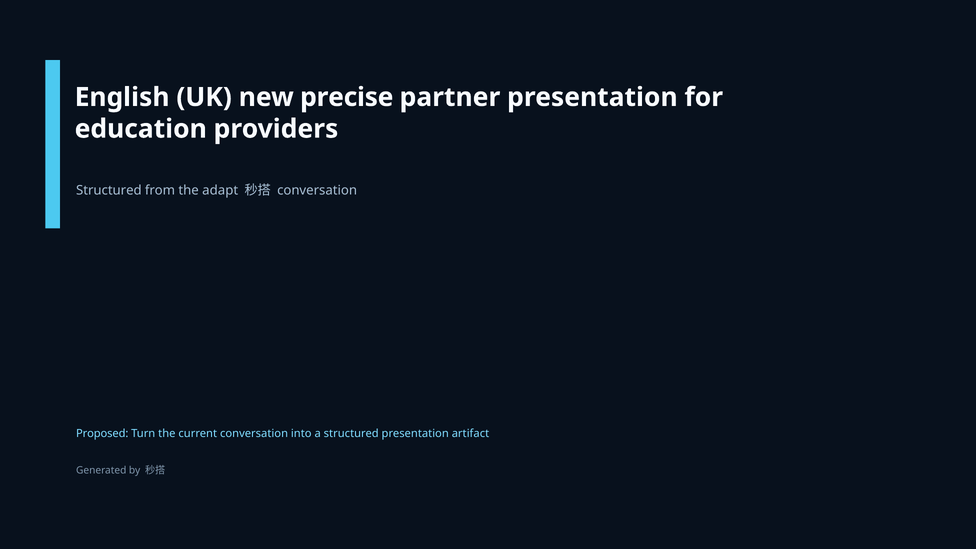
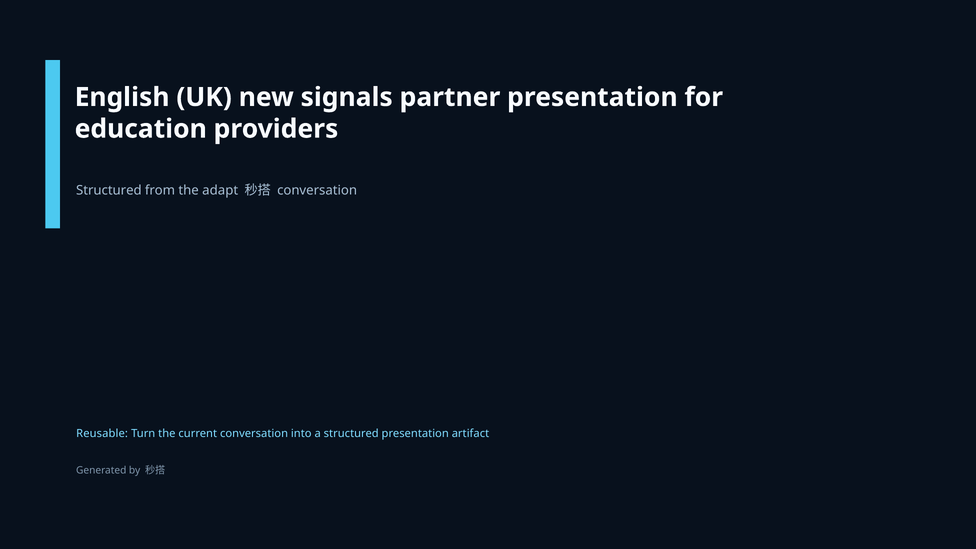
precise: precise -> signals (347, 97)
Proposed: Proposed -> Reusable (102, 433)
